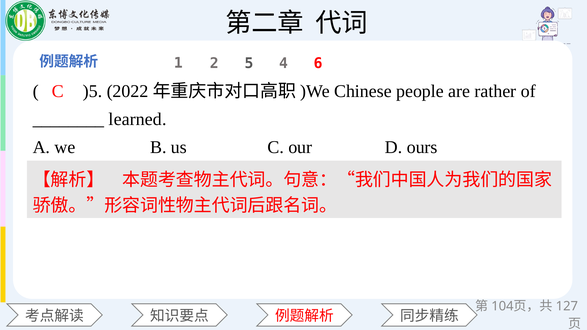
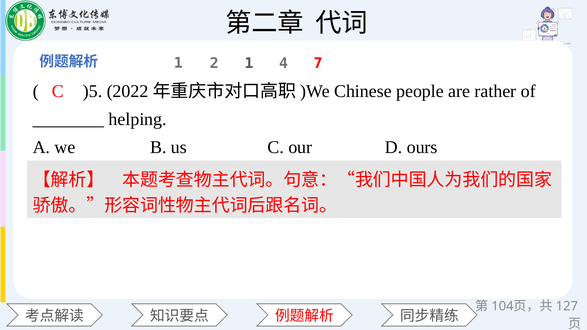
2 5: 5 -> 1 (249, 63)
6: 6 -> 7 (318, 63)
learned: learned -> helping (138, 119)
